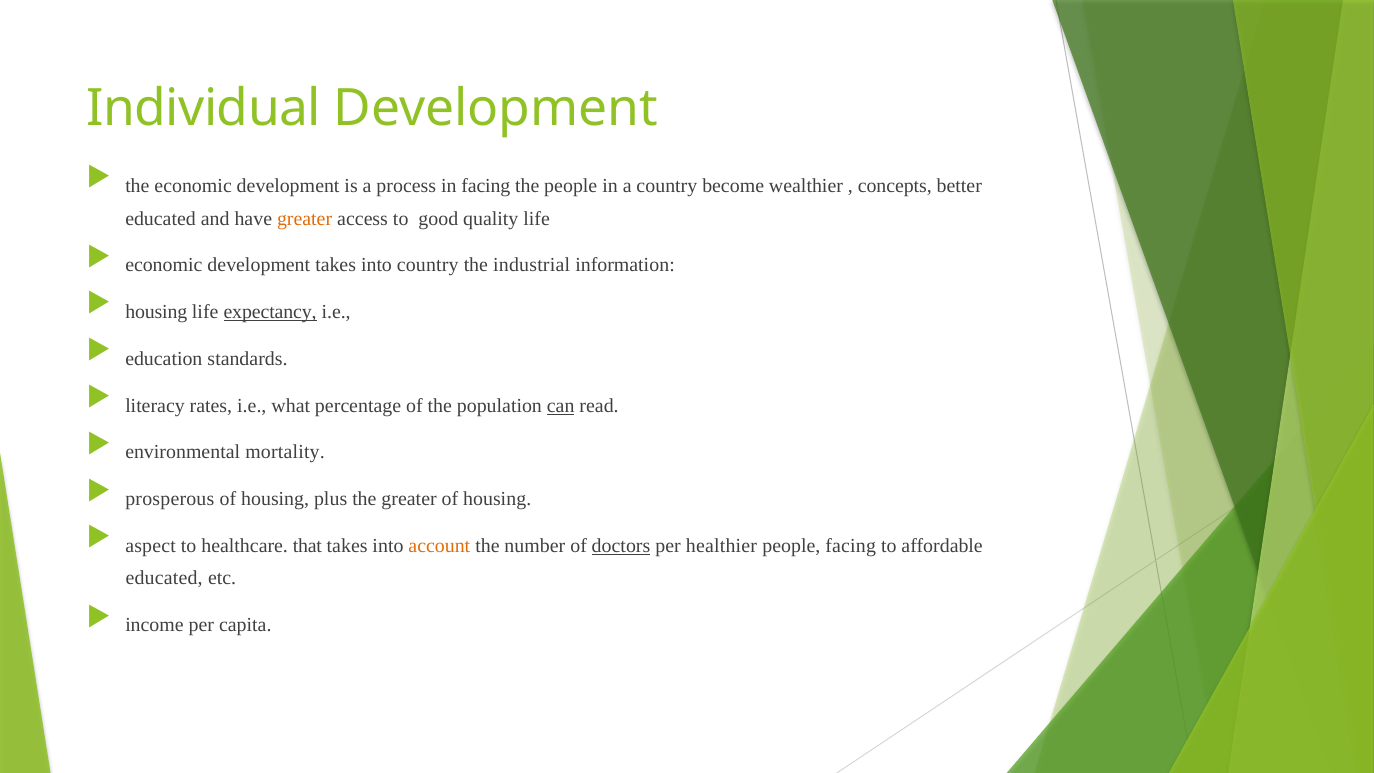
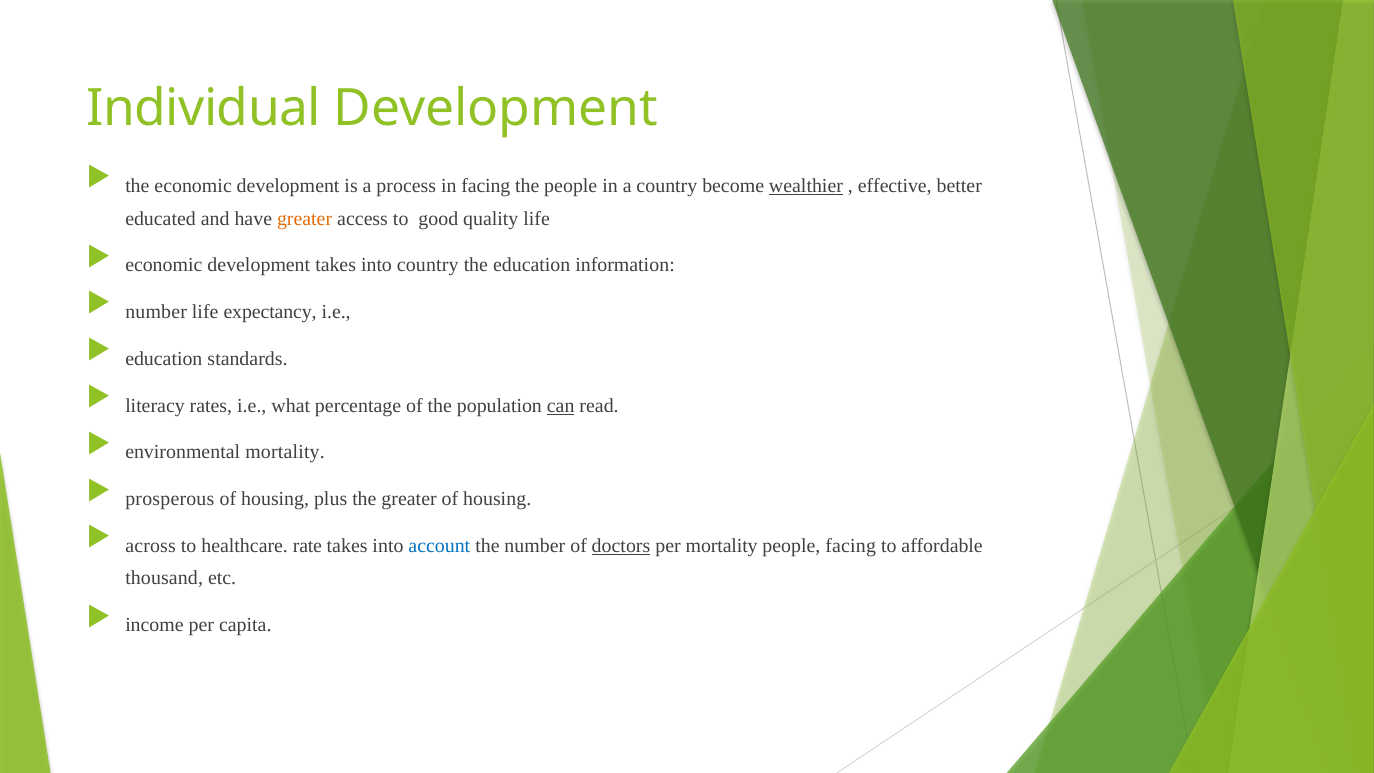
wealthier underline: none -> present (806, 186)
concepts: concepts -> effective (895, 186)
the industrial: industrial -> education (532, 265)
housing: housing -> number (156, 312)
expectancy underline: present -> none (270, 312)
aspect: aspect -> across (151, 546)
that: that -> rate (307, 546)
account colour: orange -> blue (439, 546)
per healthier: healthier -> mortality (722, 546)
educated: educated -> thousand (164, 578)
